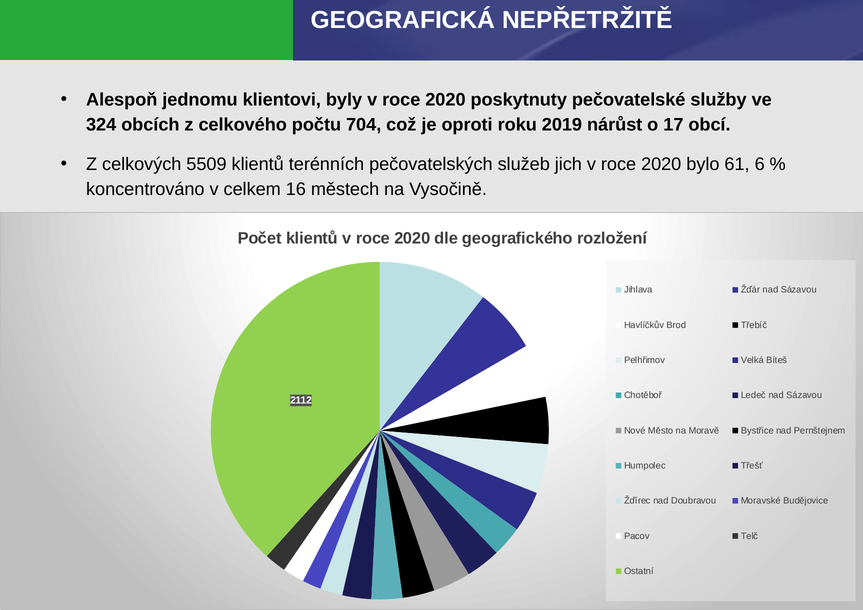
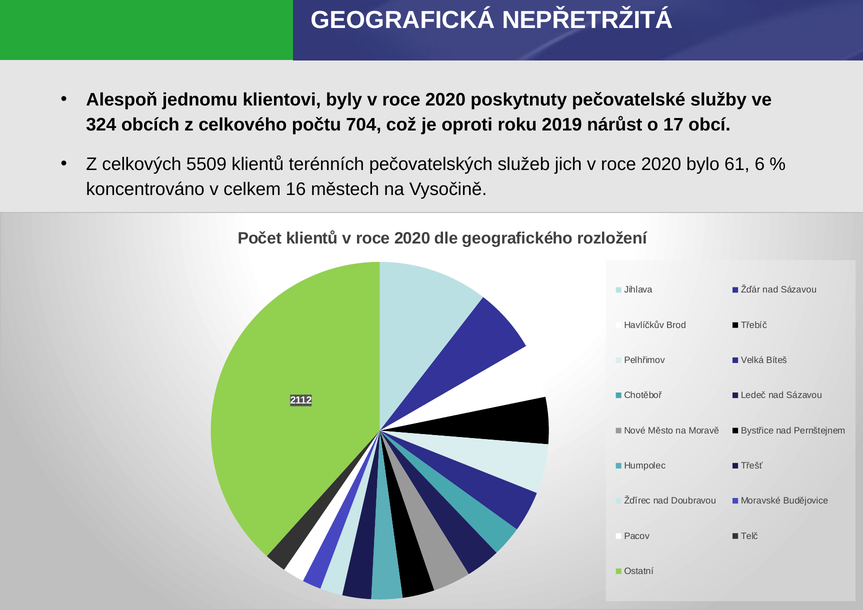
NEPŘETRŽITĚ: NEPŘETRŽITĚ -> NEPŘETRŽITÁ (587, 20)
